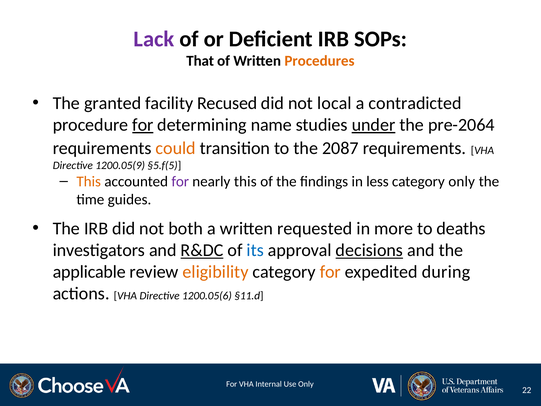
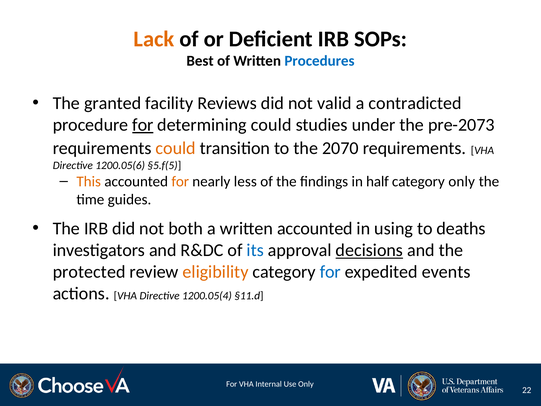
Lack colour: purple -> orange (154, 39)
That: That -> Best (200, 61)
Procedures colour: orange -> blue (319, 61)
Recused: Recused -> Reviews (227, 103)
local: local -> valid (334, 103)
determining name: name -> could (271, 125)
under underline: present -> none (374, 125)
pre-2064: pre-2064 -> pre-2073 (461, 125)
2087: 2087 -> 2070 (340, 148)
1200.05(9: 1200.05(9 -> 1200.05(6 (120, 165)
for colour: purple -> orange (180, 181)
nearly this: this -> less (245, 181)
less: less -> half (377, 181)
written requested: requested -> accounted (315, 229)
more: more -> using (394, 229)
R&DC underline: present -> none (202, 250)
applicable: applicable -> protected (89, 272)
for colour: orange -> blue (330, 272)
during: during -> events (446, 272)
1200.05(6: 1200.05(6 -> 1200.05(4 (207, 296)
